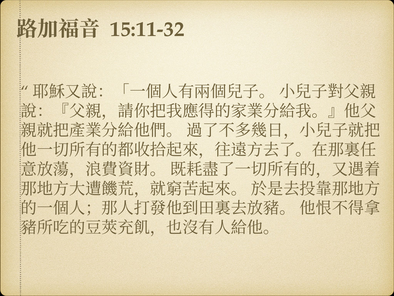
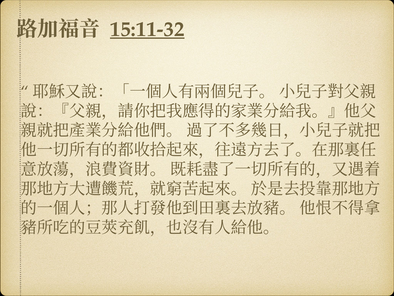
15:11-32 underline: none -> present (147, 29)
